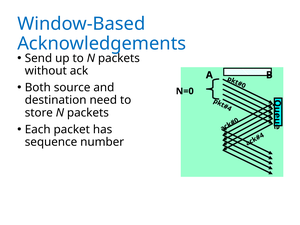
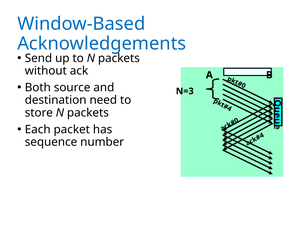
N=0: N=0 -> N=3 (185, 91)
